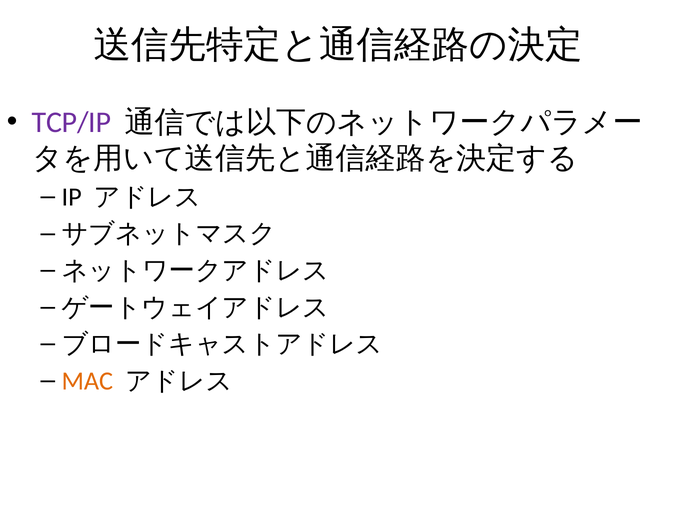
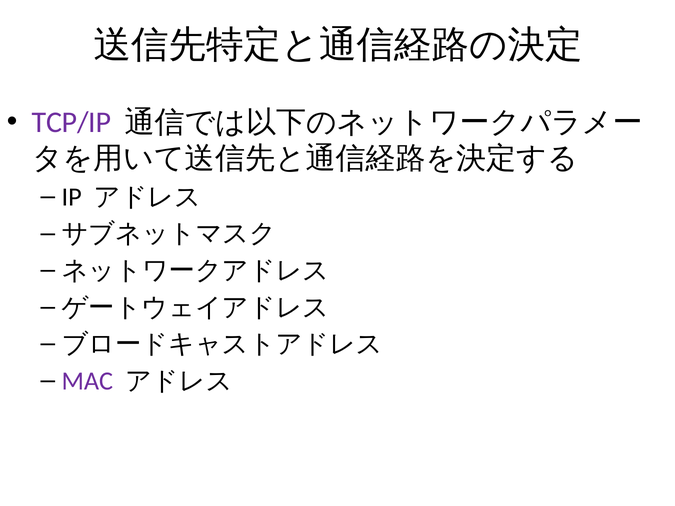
MAC colour: orange -> purple (87, 381)
